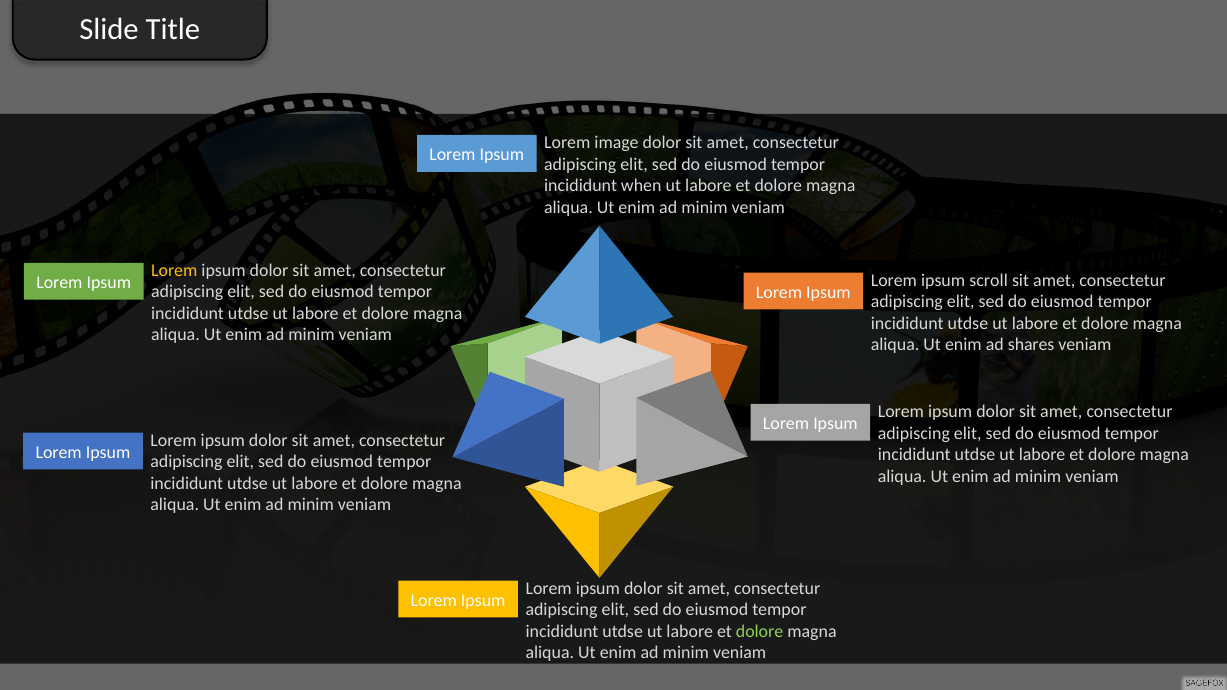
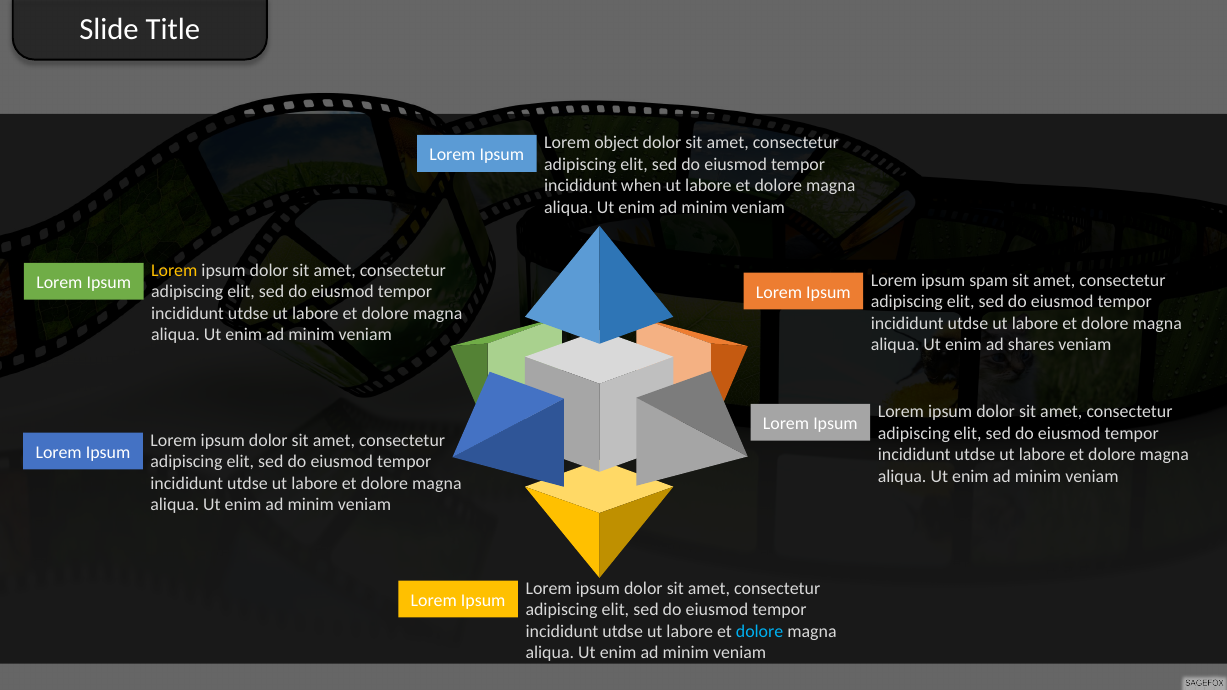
image: image -> object (617, 143)
scroll: scroll -> spam (989, 280)
dolore colour: light green -> light blue (760, 631)
